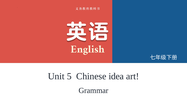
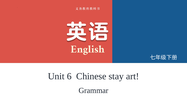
5: 5 -> 6 (69, 76)
idea: idea -> stay (116, 76)
